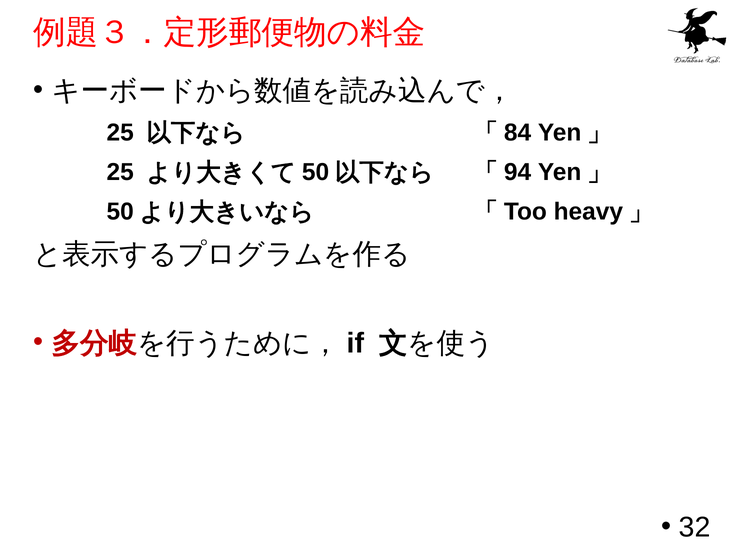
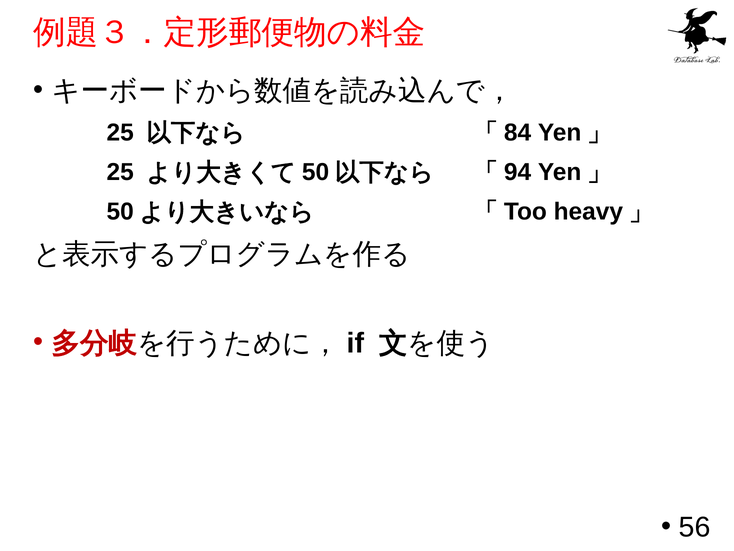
32: 32 -> 56 (695, 527)
